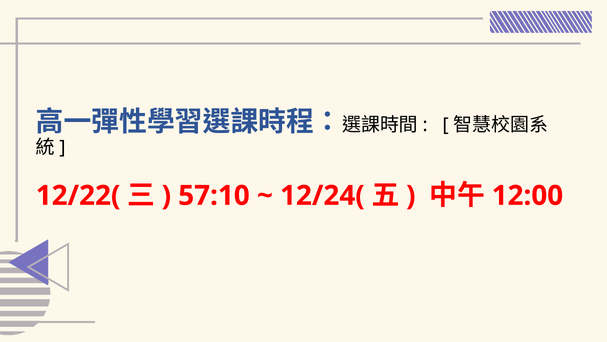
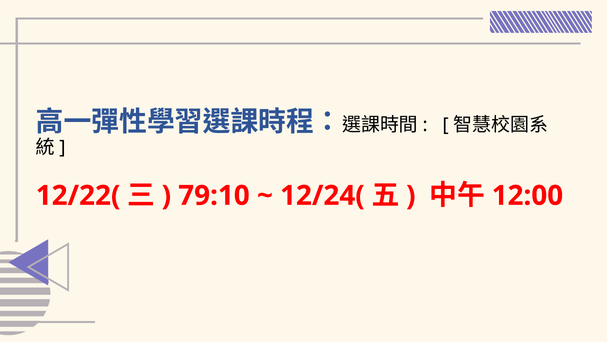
57:10: 57:10 -> 79:10 (214, 195)
